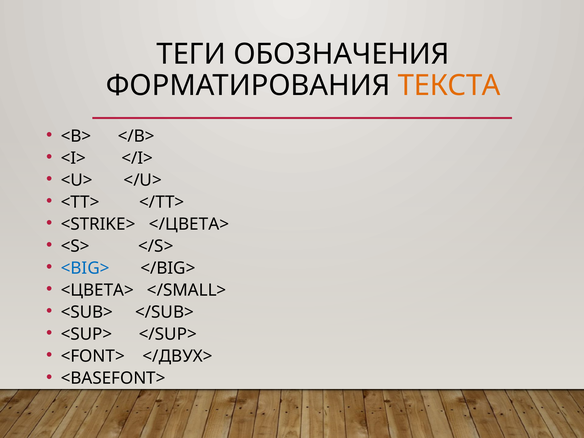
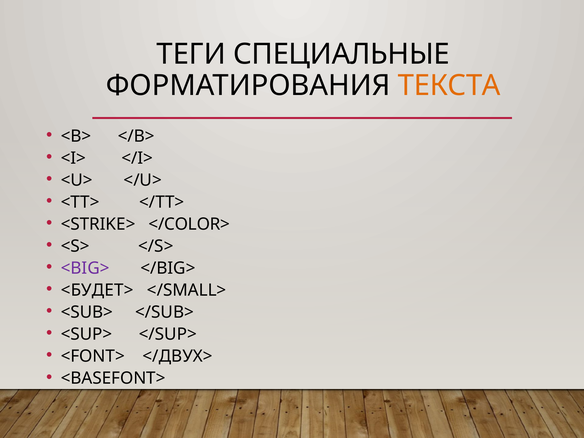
ОБОЗНАЧЕНИЯ: ОБОЗНАЧЕНИЯ -> СПЕЦИАЛЬНЫЕ (341, 54)
</ЦВЕТА>: </ЦВЕТА> -> </COLOR> (189, 224)
<BIG> colour: blue -> purple (85, 268)
<ЦВЕТА>: <ЦВЕТА> -> <БУДЕТ> (97, 290)
